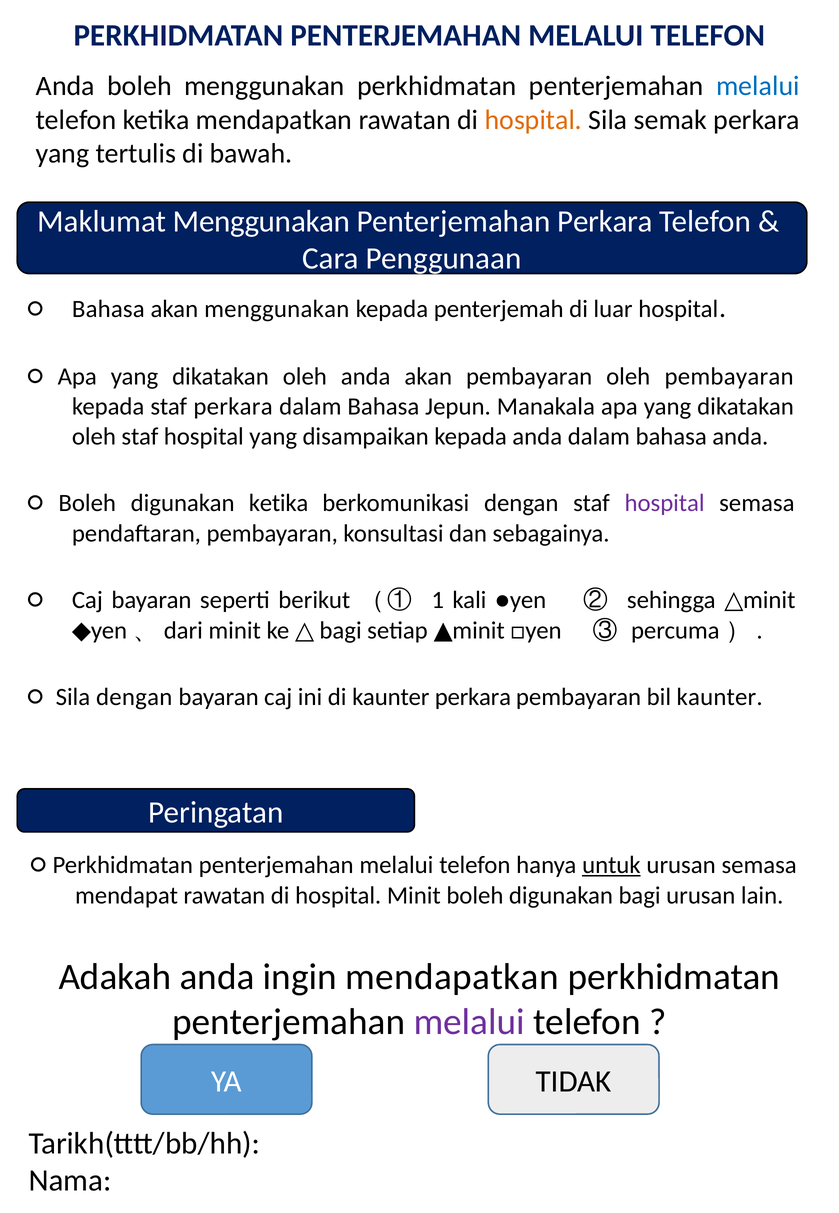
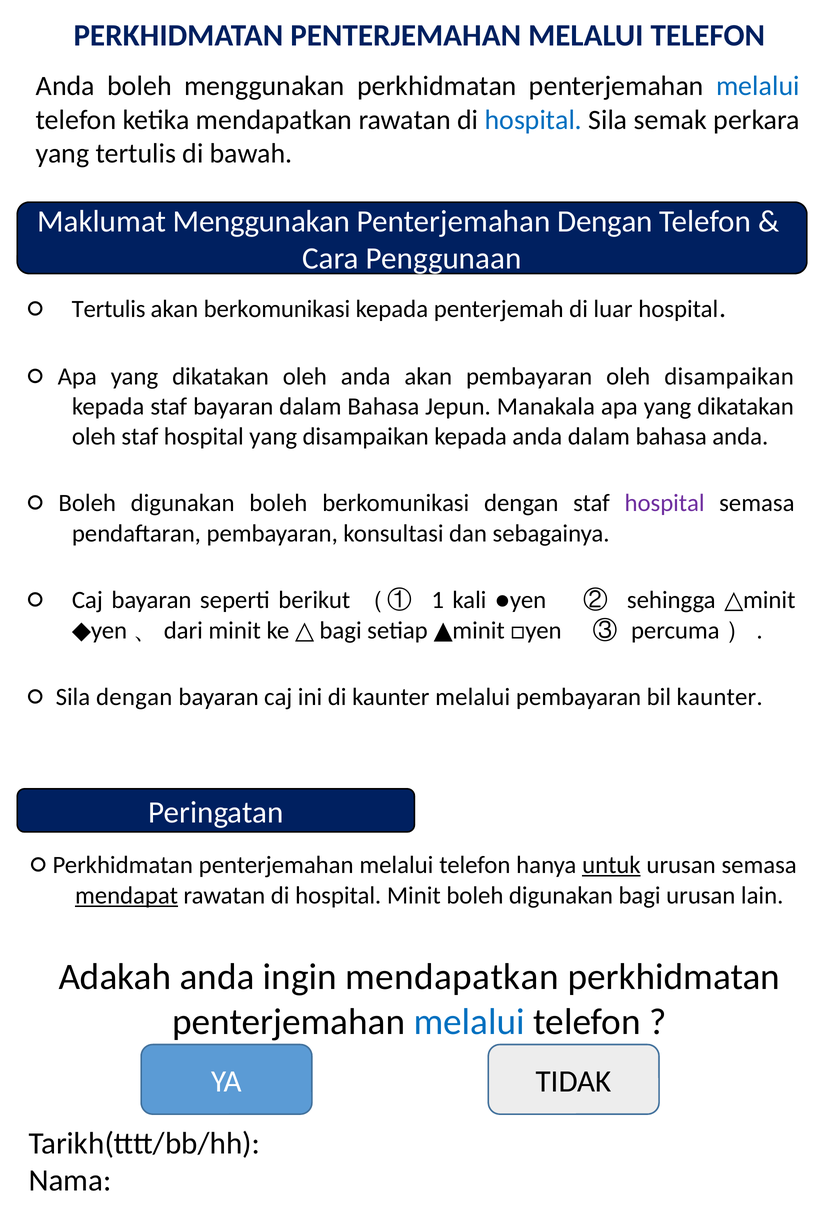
hospital colour: orange -> blue (533, 120)
Penterjemahan Perkara: Perkara -> Dengan (605, 221)
Bahasa: Bahasa -> Tertulis (109, 309)
akan menggunakan: menggunakan -> berkomunikasi (277, 309)
oleh pembayaran: pembayaran -> disampaikan (729, 376)
staf perkara: perkara -> bayaran (233, 406)
digunakan ketika: ketika -> boleh (278, 503)
kaunter perkara: perkara -> melalui (473, 697)
mendapat underline: none -> present (127, 895)
melalui colour: purple -> blue (469, 1021)
